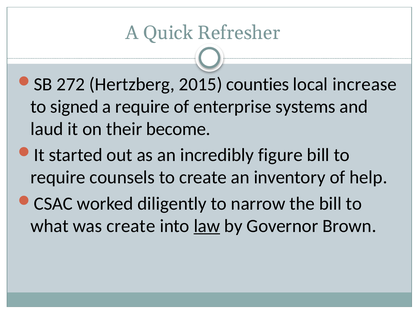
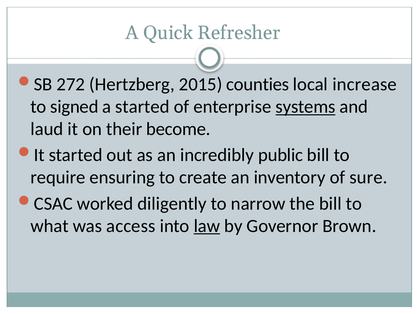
a require: require -> started (142, 107)
systems underline: none -> present (306, 107)
figure: figure -> public (281, 155)
counsels: counsels -> ensuring (122, 178)
help: help -> sure (368, 178)
was create: create -> access (131, 226)
